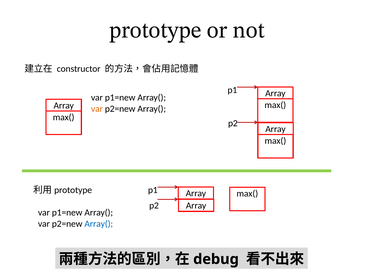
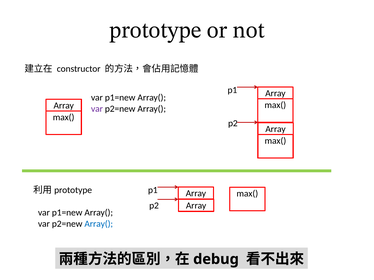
var colour: orange -> purple (97, 109)
